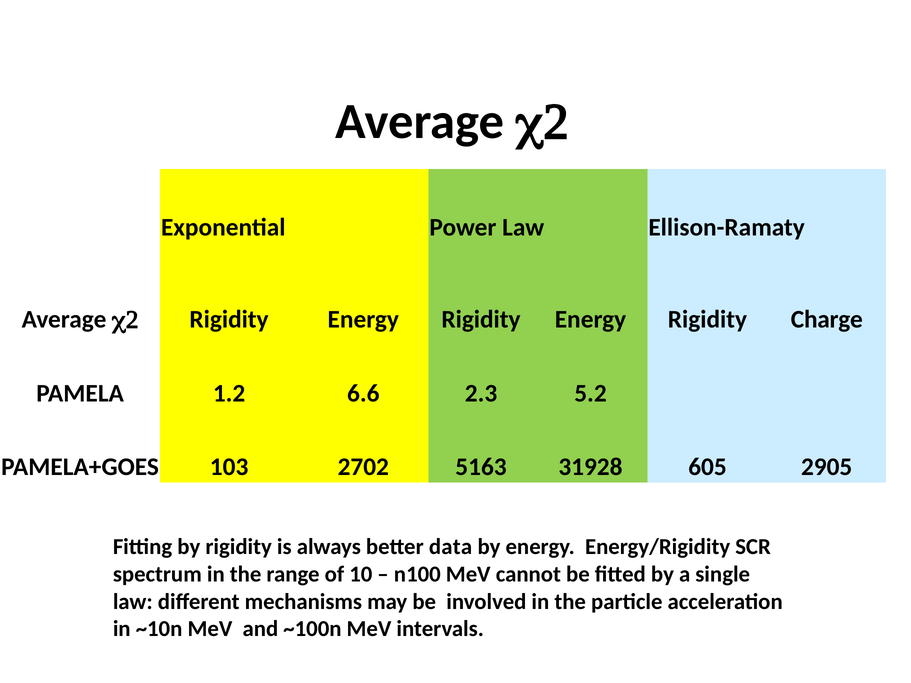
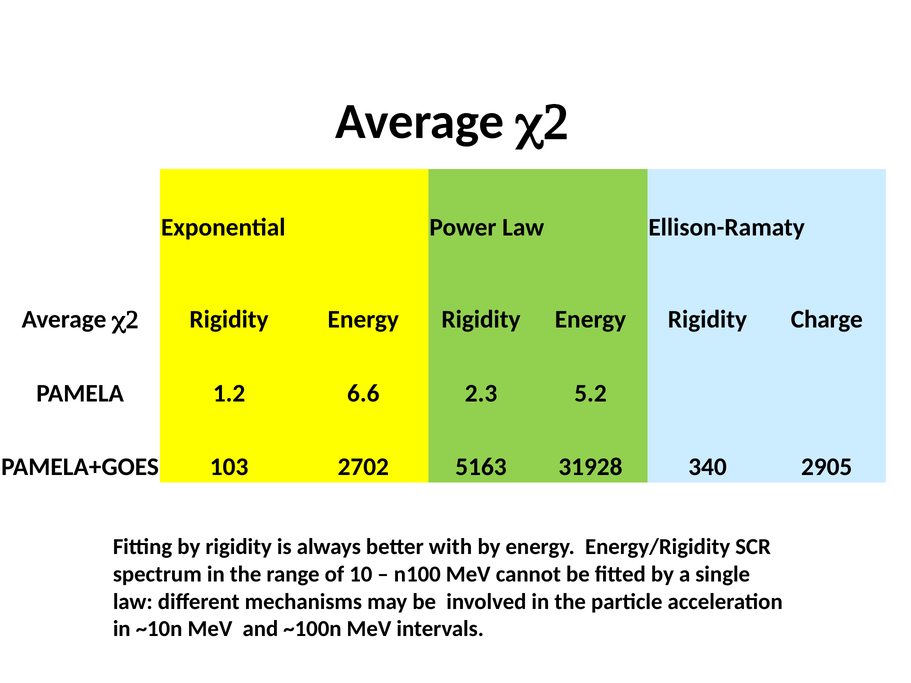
605: 605 -> 340 (707, 467)
data: data -> with (451, 547)
